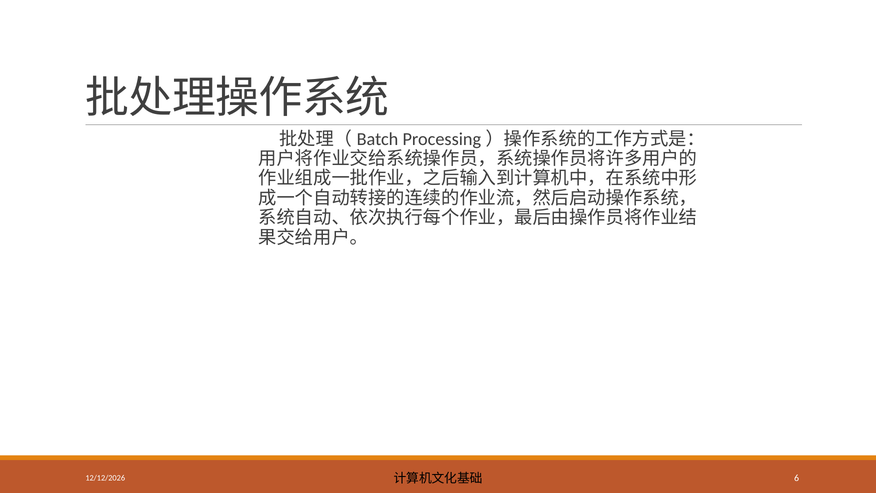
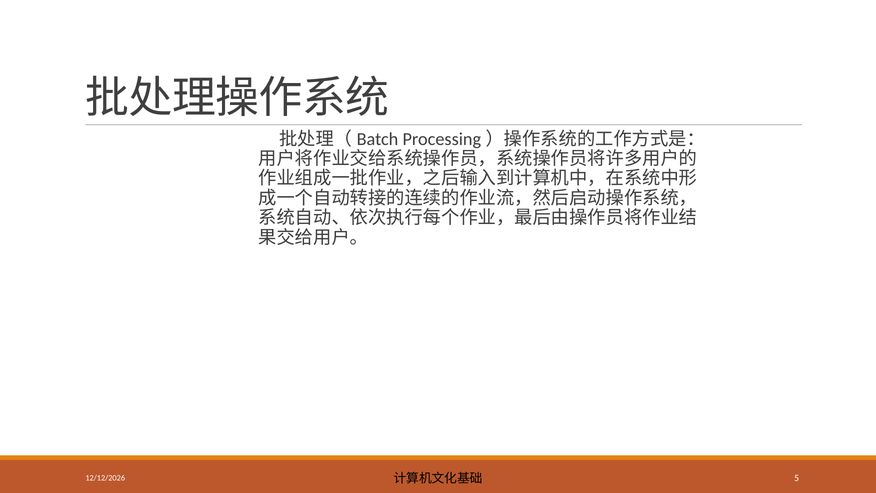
6: 6 -> 5 (797, 478)
